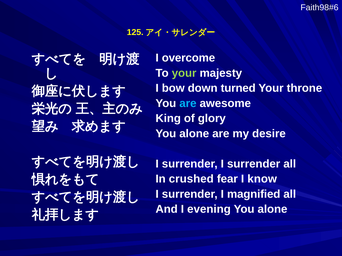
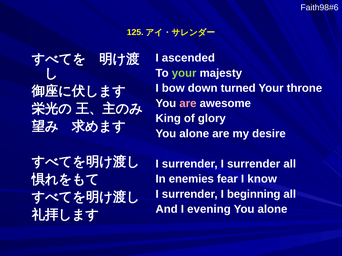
overcome: overcome -> ascended (188, 58)
are colour: light blue -> pink (188, 103)
crushed: crushed -> enemies (191, 179)
magnified: magnified -> beginning (254, 194)
